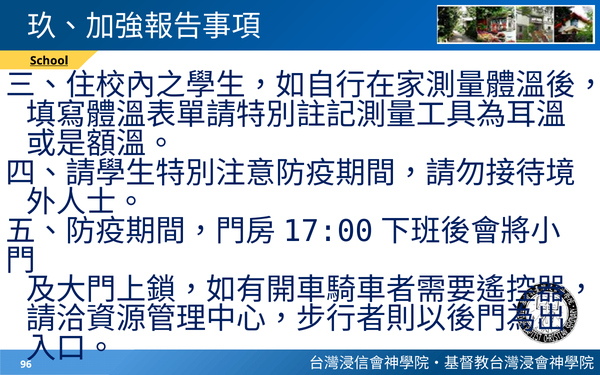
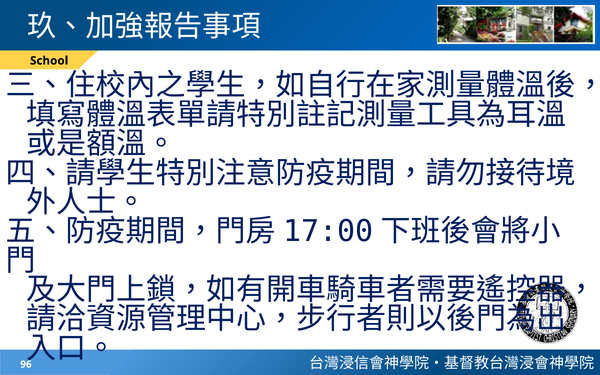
School underline: present -> none (49, 61)
